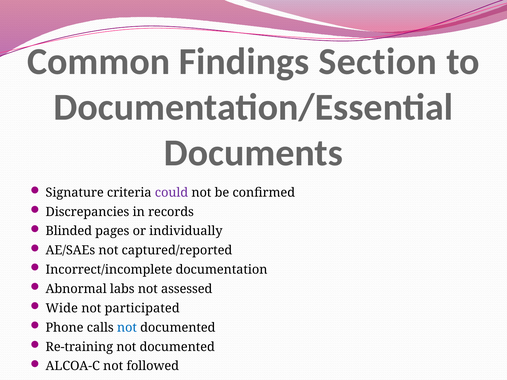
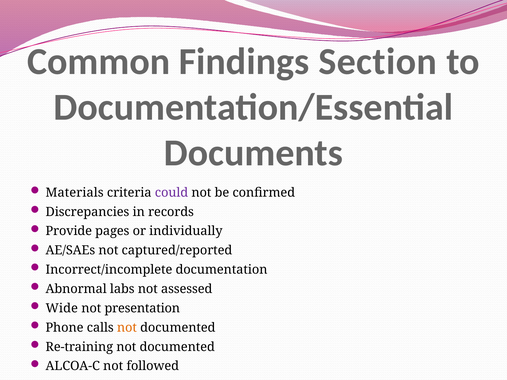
Signature: Signature -> Materials (75, 193)
Blinded: Blinded -> Provide (69, 231)
participated: participated -> presentation (142, 308)
not colour: blue -> orange (127, 328)
